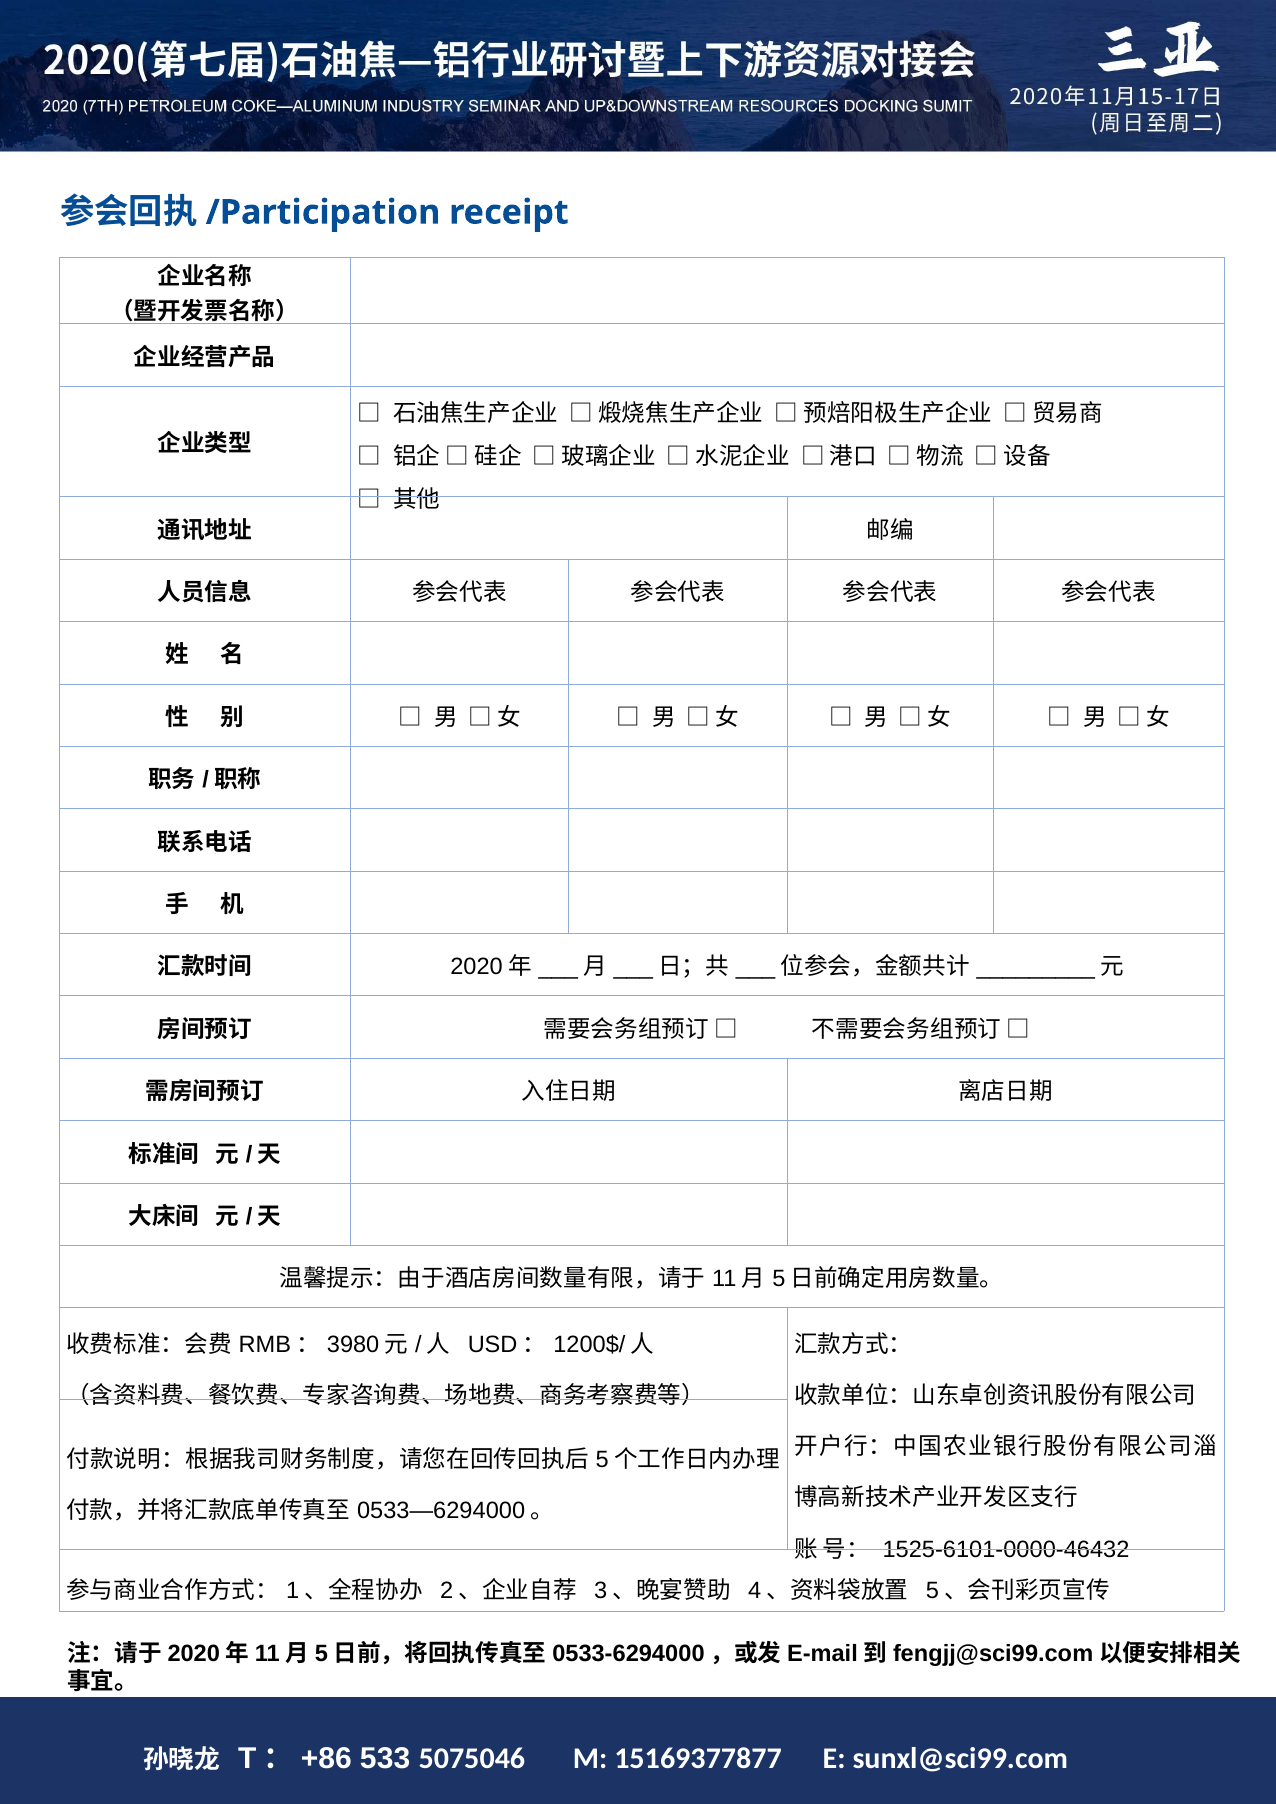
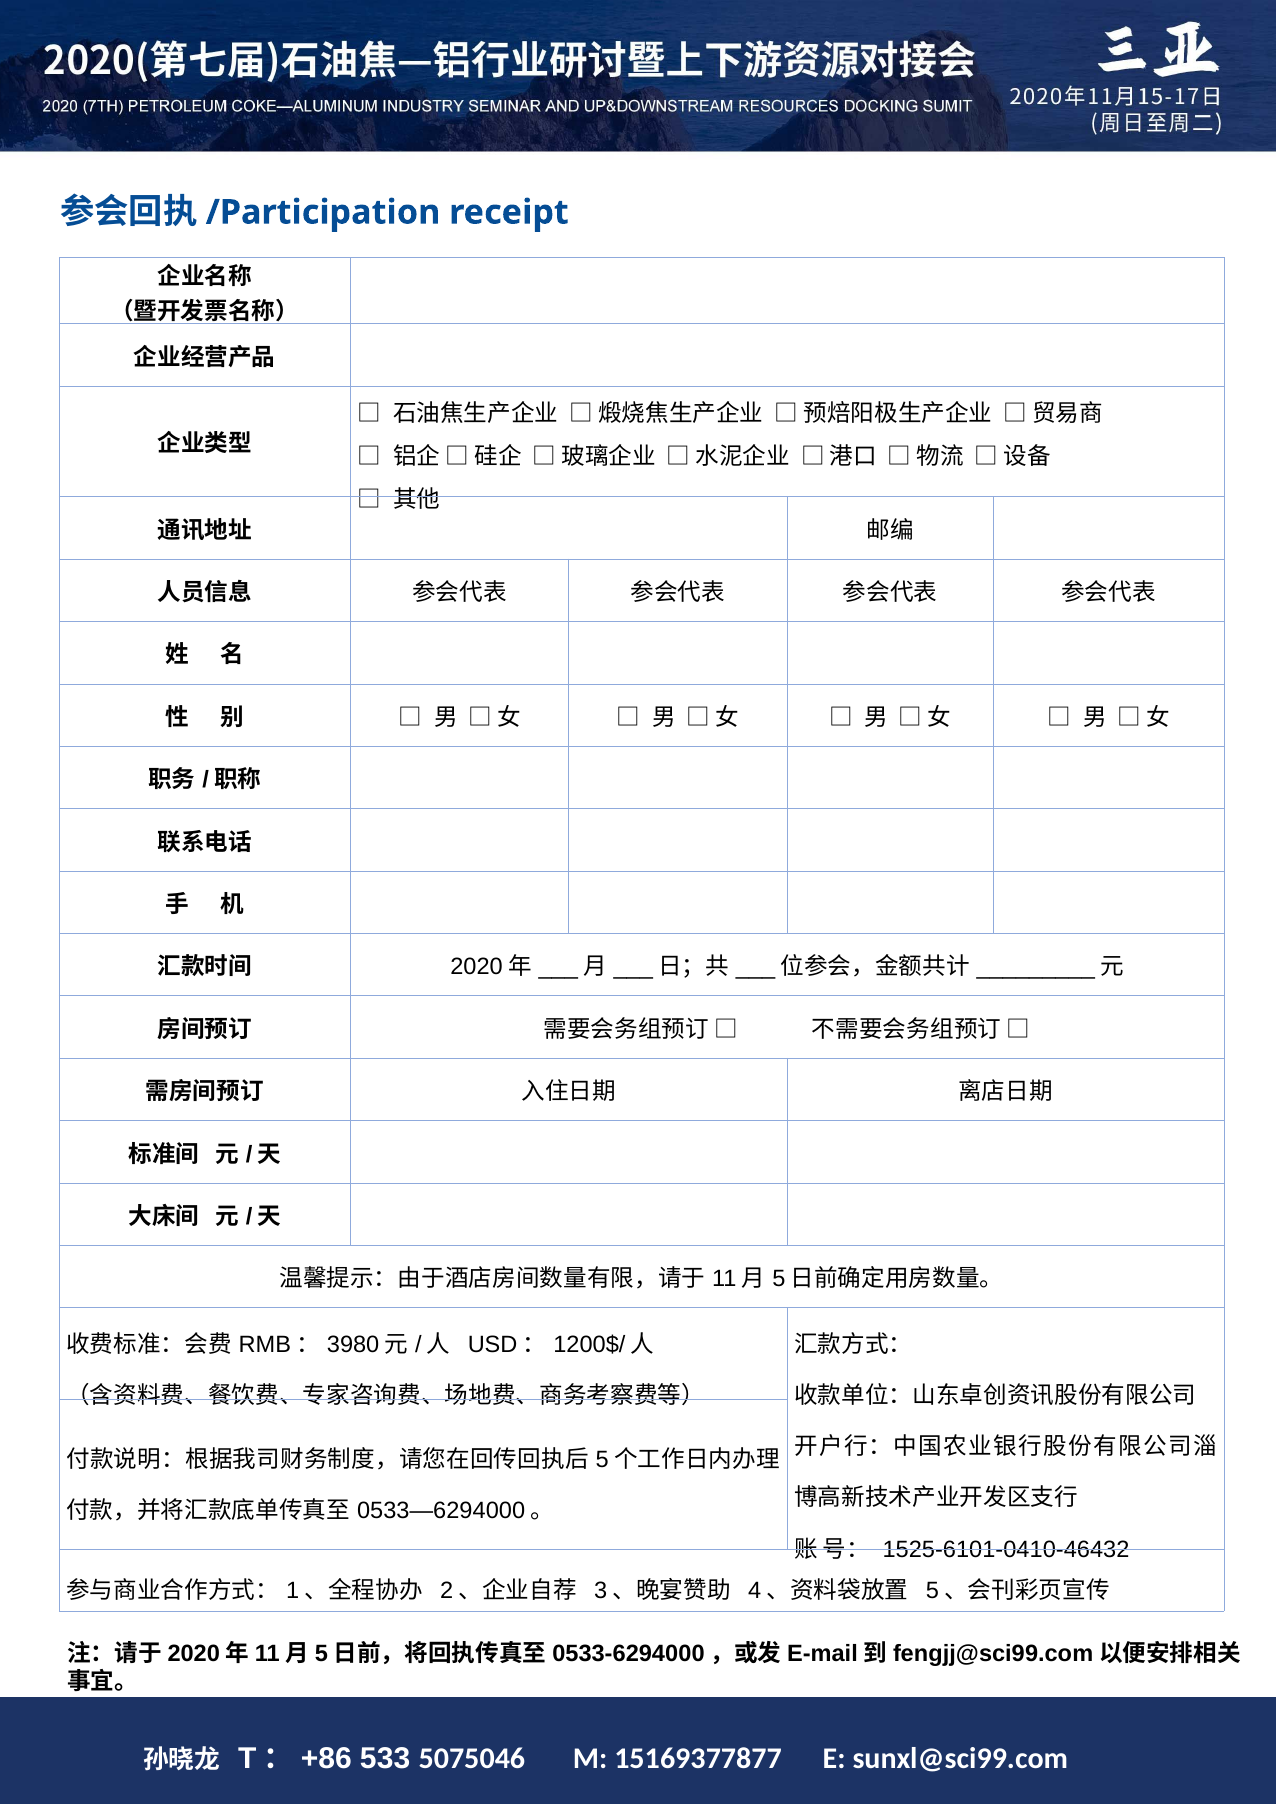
1525-6101-0000-46432: 1525-6101-0000-46432 -> 1525-6101-0410-46432 (1006, 1550)
